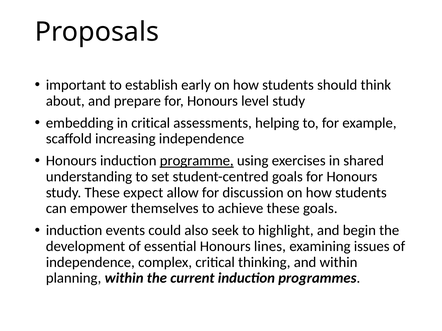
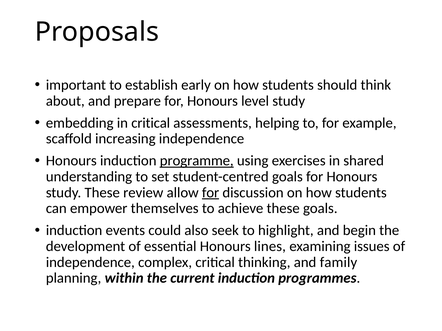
expect: expect -> review (143, 193)
for underline: none -> present (211, 193)
and within: within -> family (338, 263)
